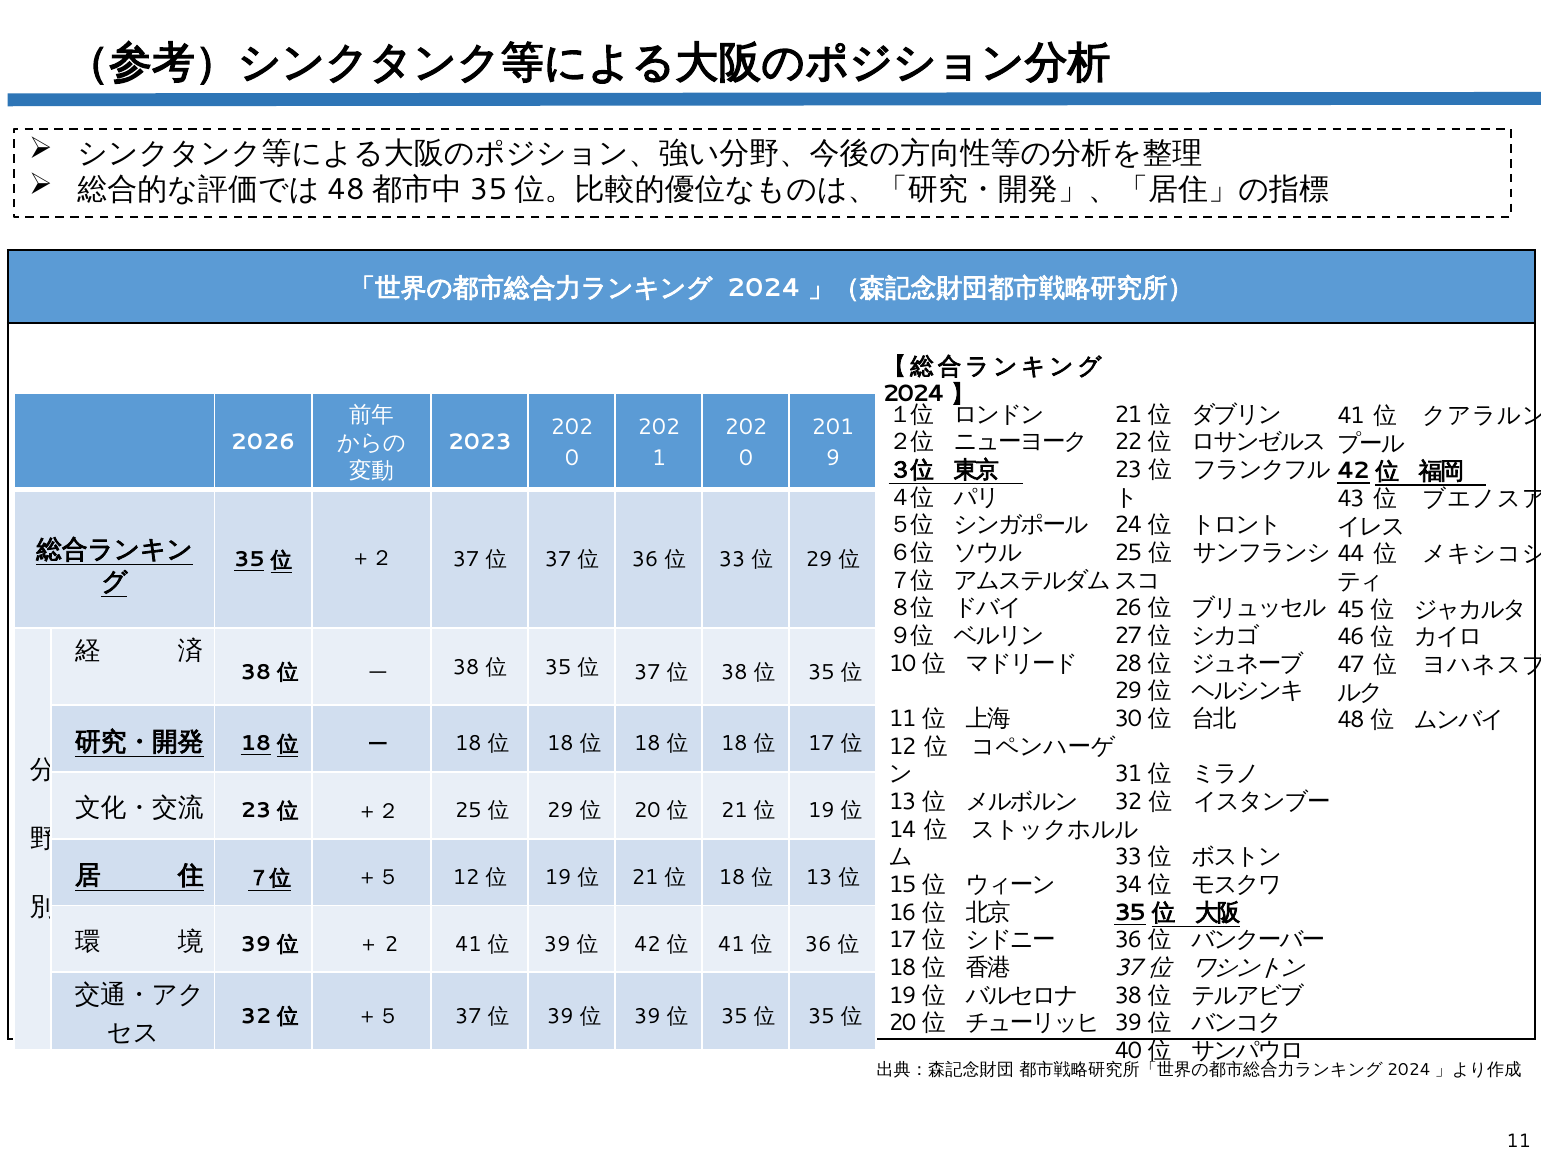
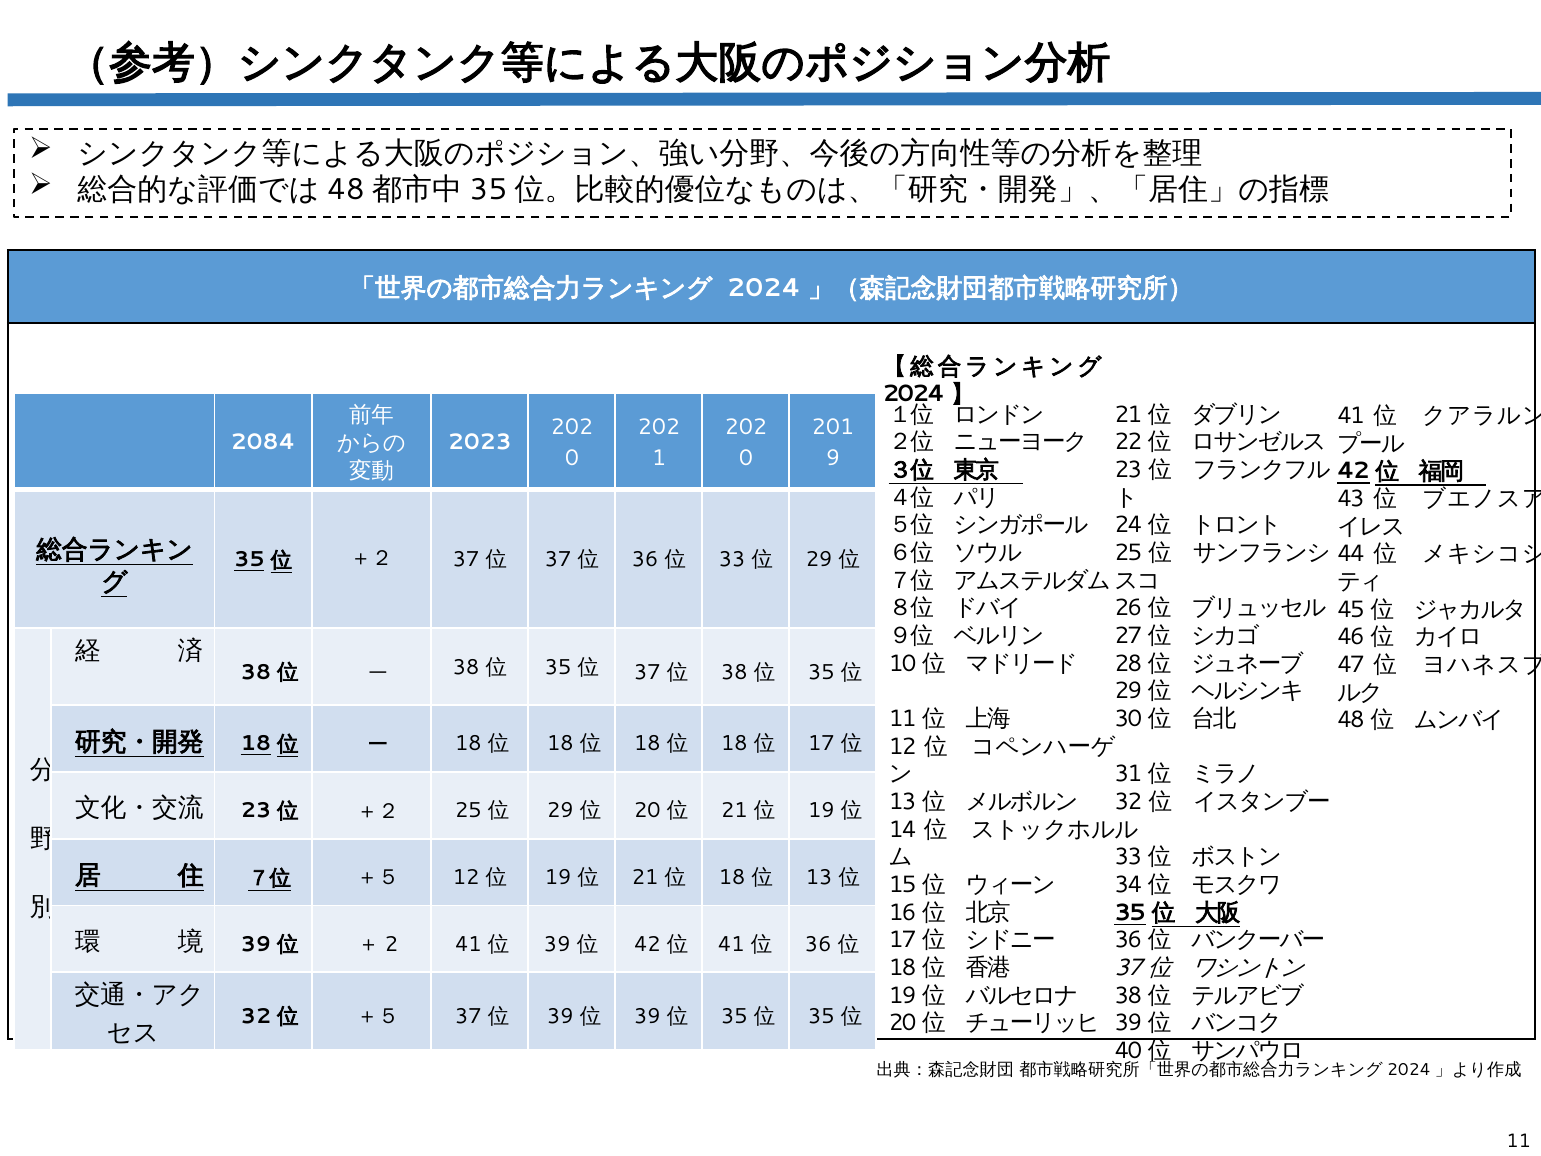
2026: 2026 -> 2084 (263, 442)
